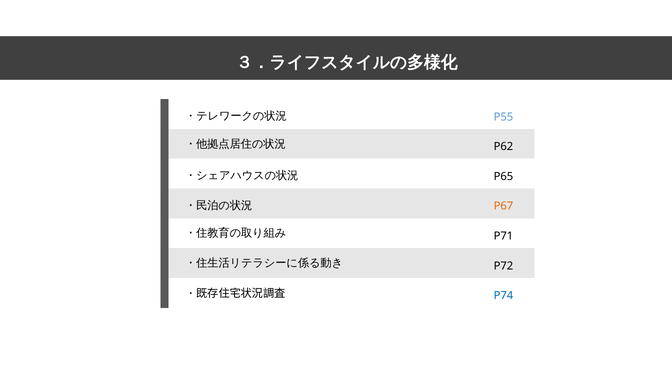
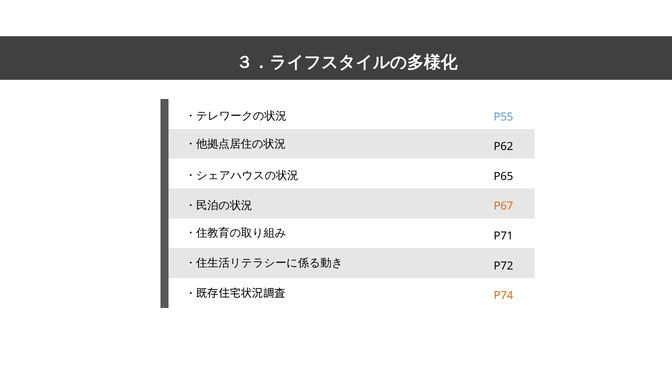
P74 colour: blue -> orange (503, 296)
